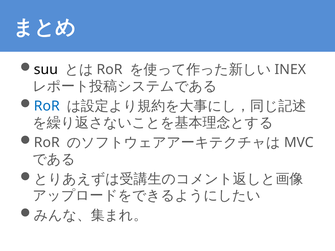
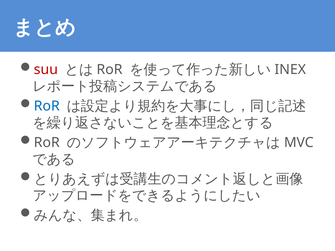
suu colour: black -> red (46, 70)
